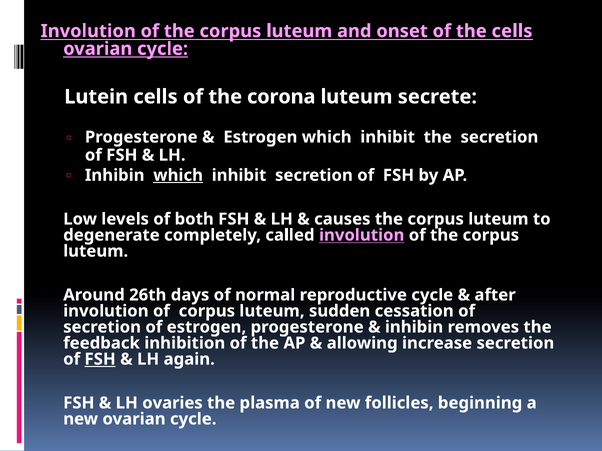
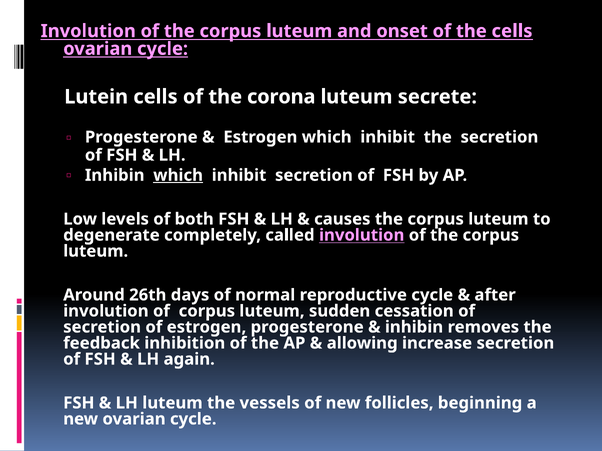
FSH underline: present -> none (100, 360)
LH ovaries: ovaries -> luteum (172, 403)
plasma: plasma -> vessels (270, 403)
